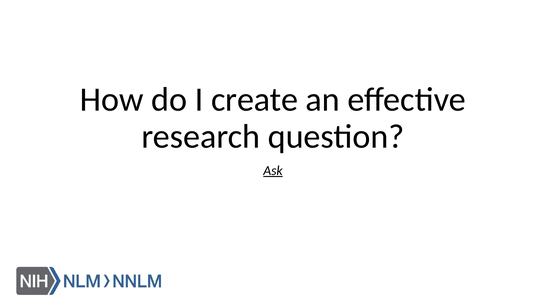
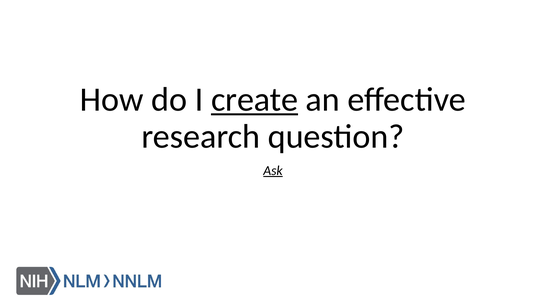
create underline: none -> present (255, 100)
